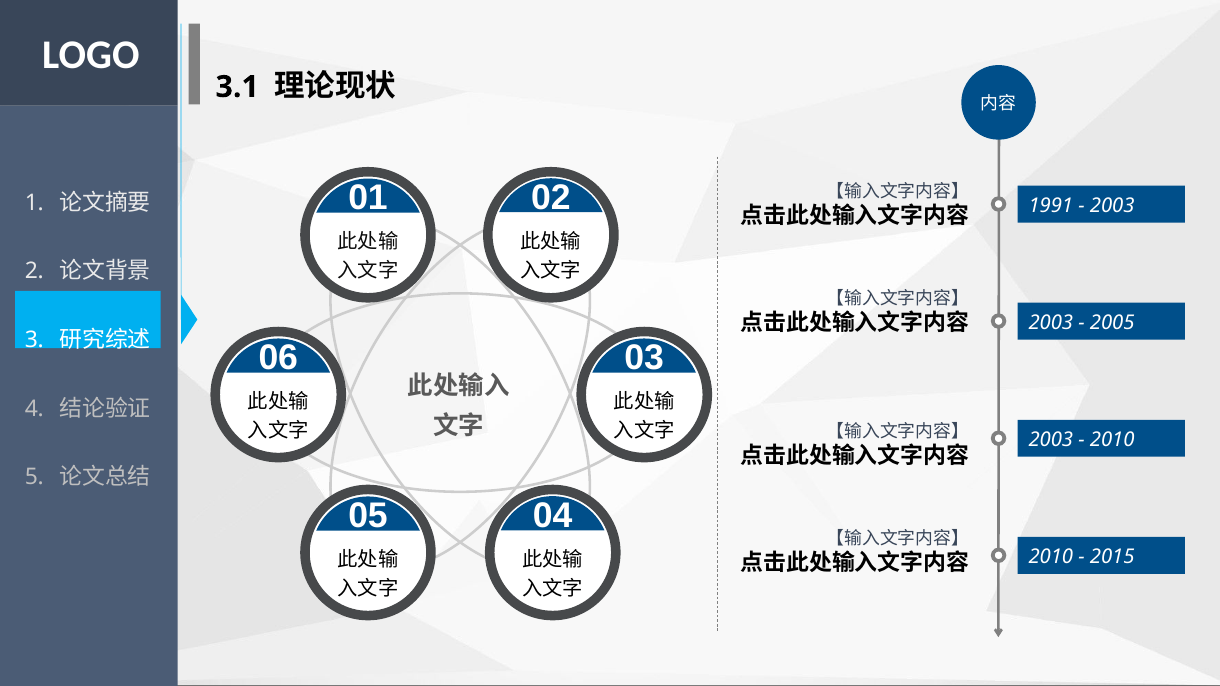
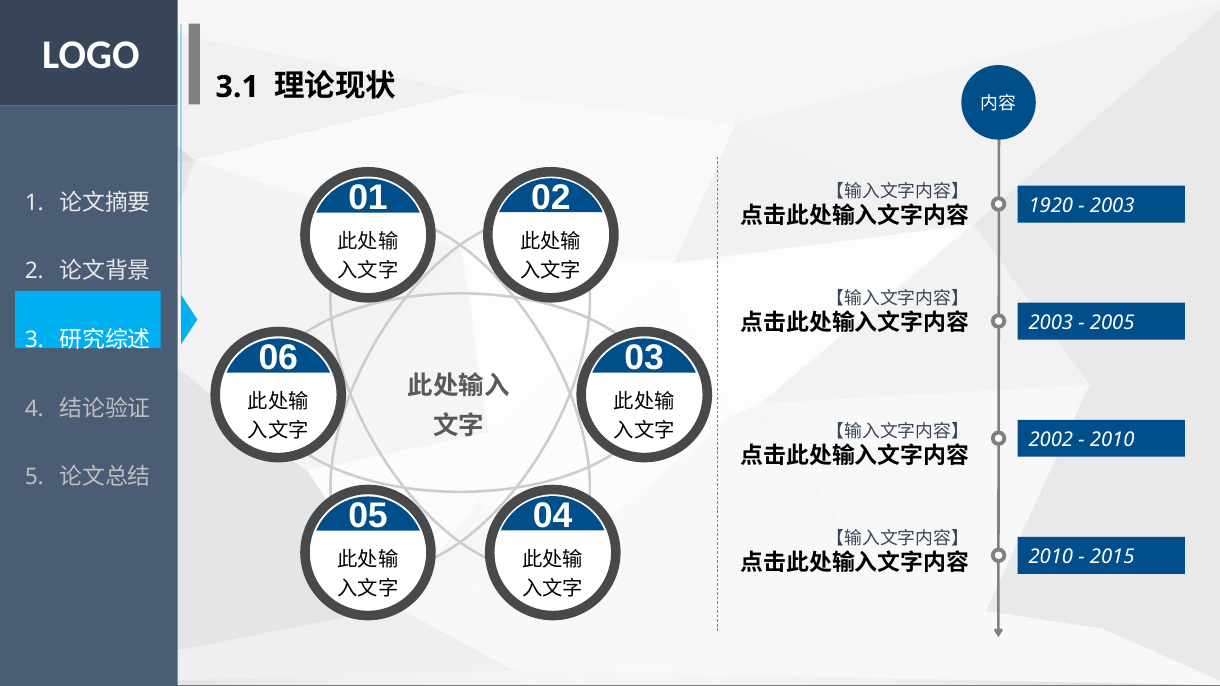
1991: 1991 -> 1920 (1051, 206)
2003: 2003 -> 2002 (1051, 440)
